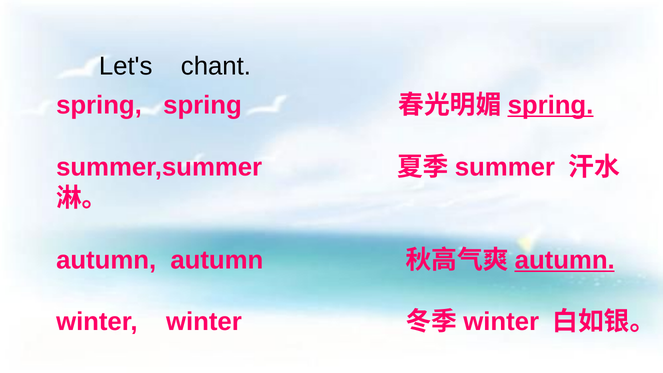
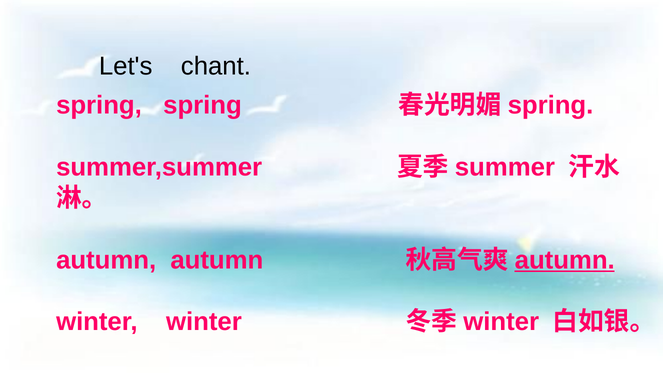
spring underline: present -> none (550, 105)
